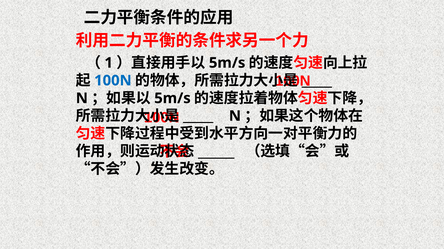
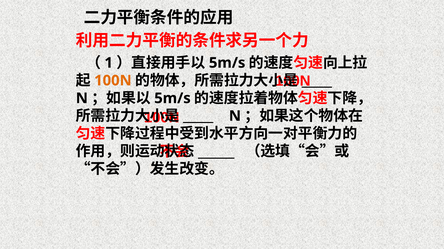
100N colour: blue -> orange (113, 81)
